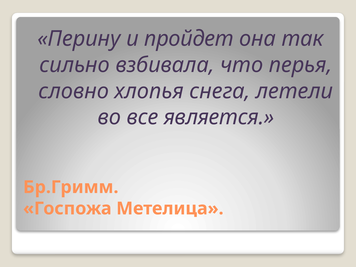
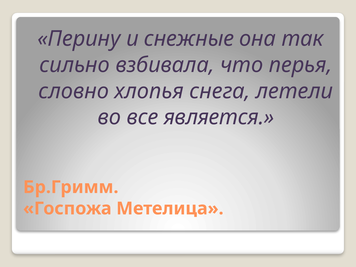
пройдет: пройдет -> снежные (189, 39)
